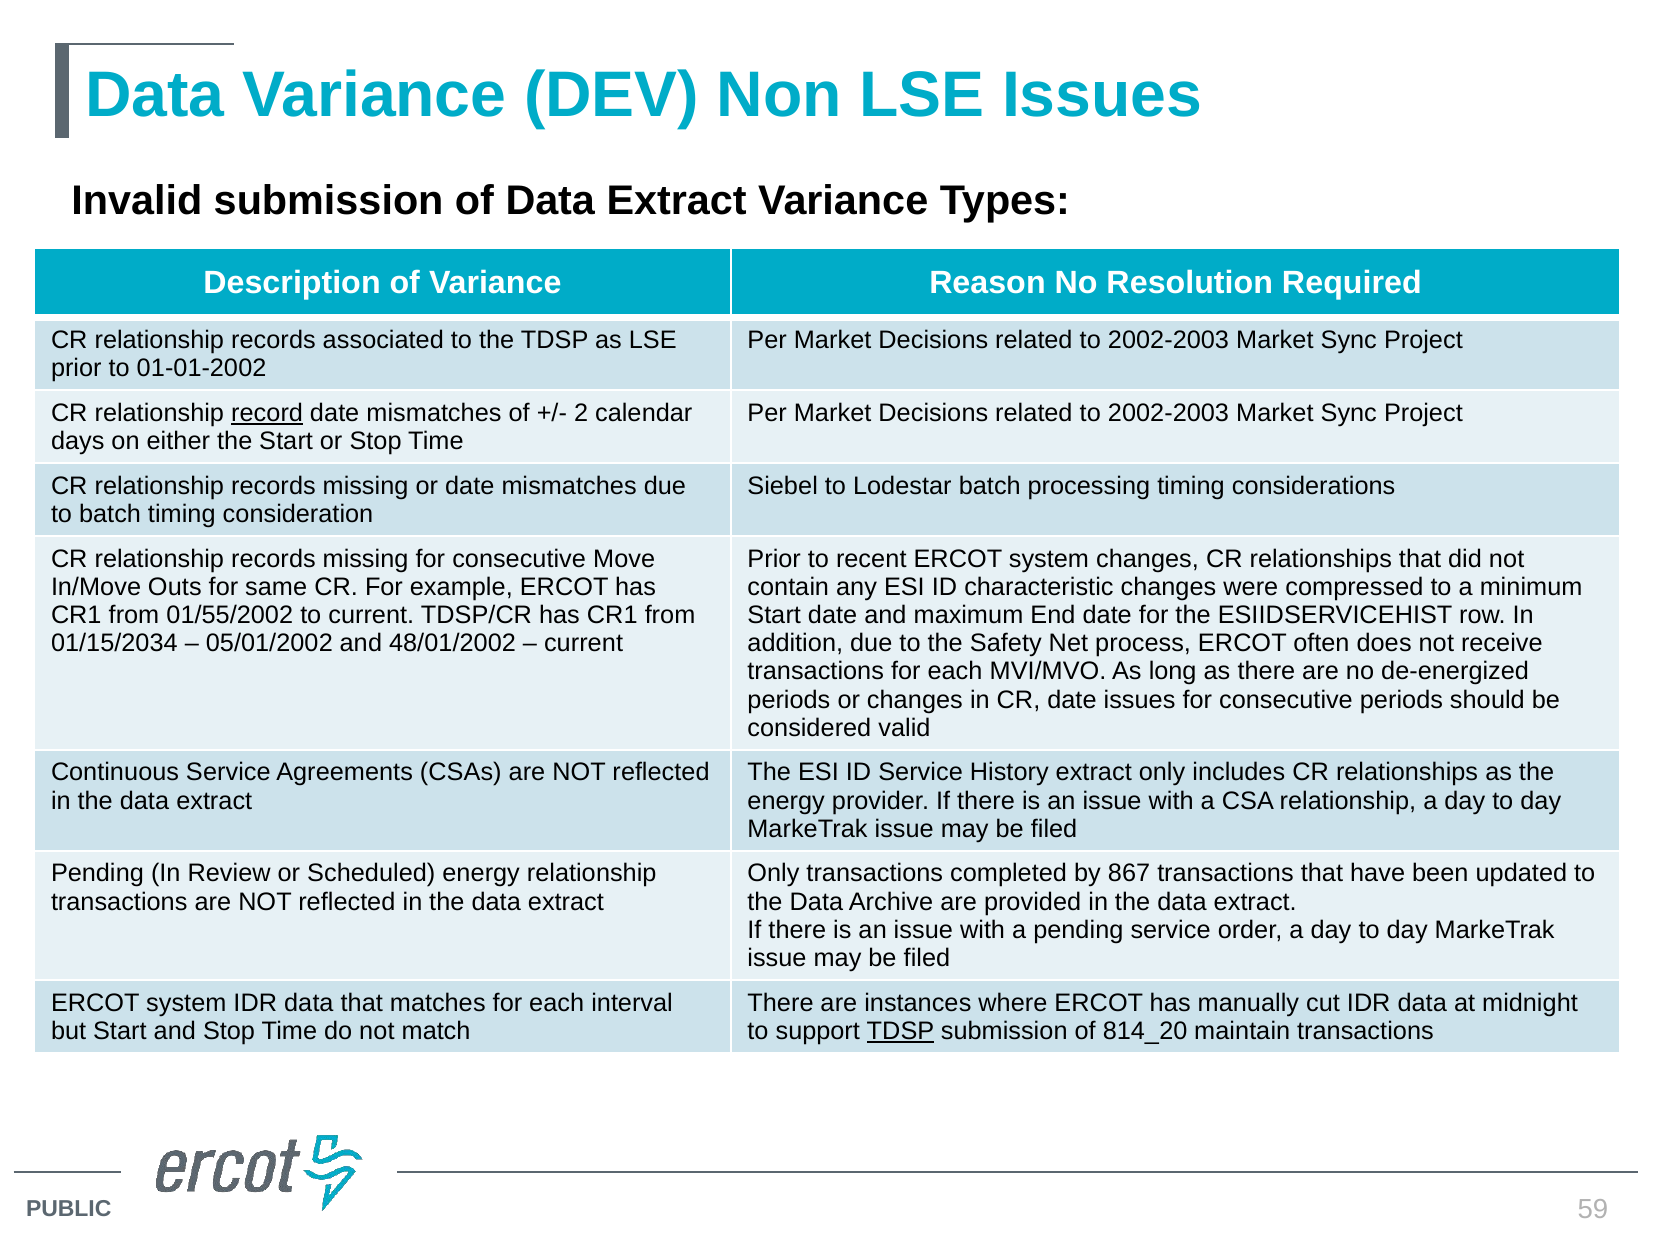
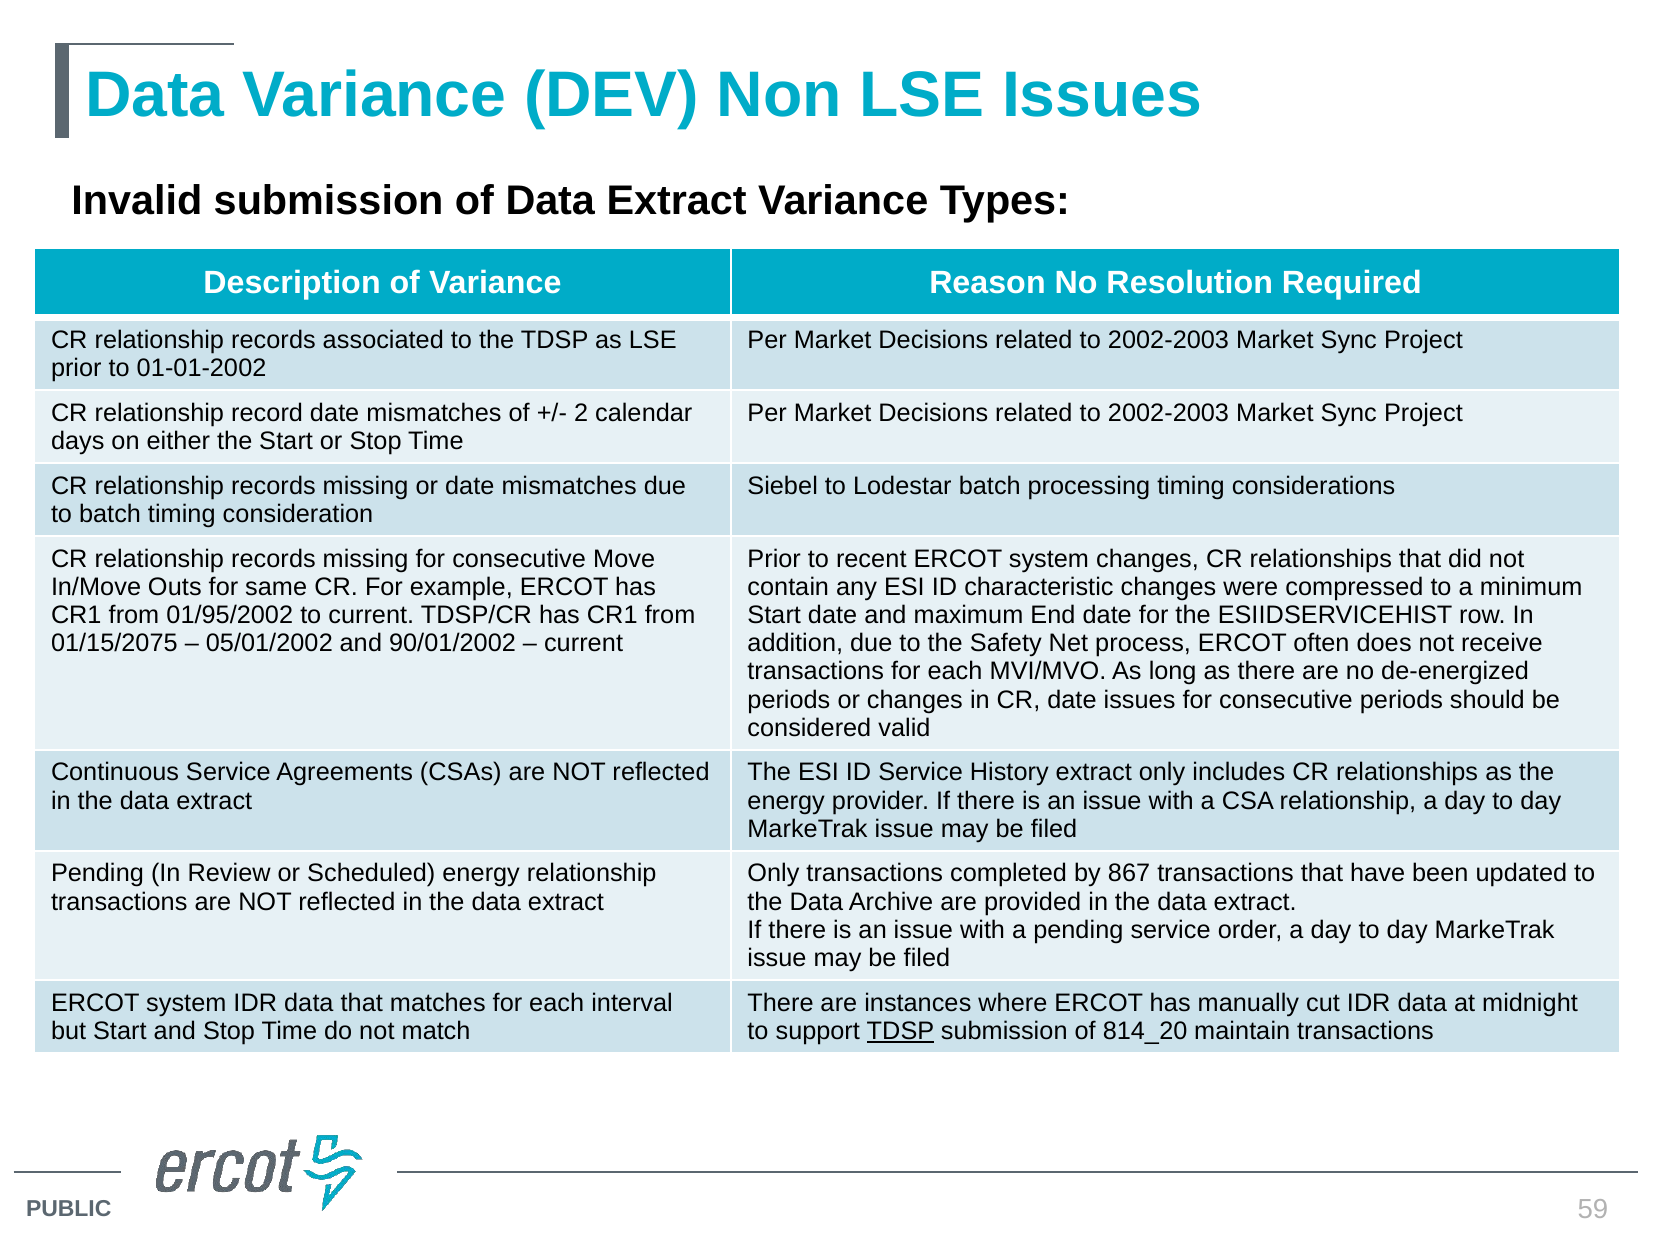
record underline: present -> none (267, 413)
01/55/2002: 01/55/2002 -> 01/95/2002 (230, 615)
01/15/2034: 01/15/2034 -> 01/15/2075 (114, 644)
48/01/2002: 48/01/2002 -> 90/01/2002 (452, 644)
